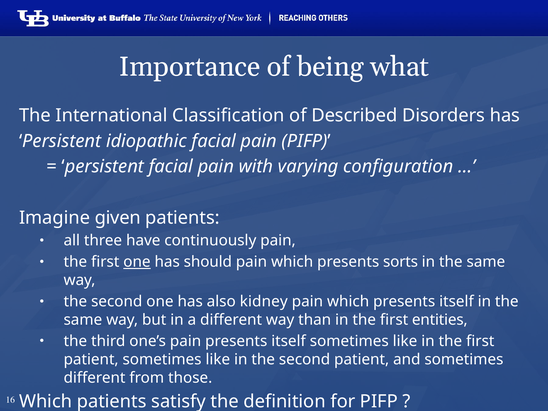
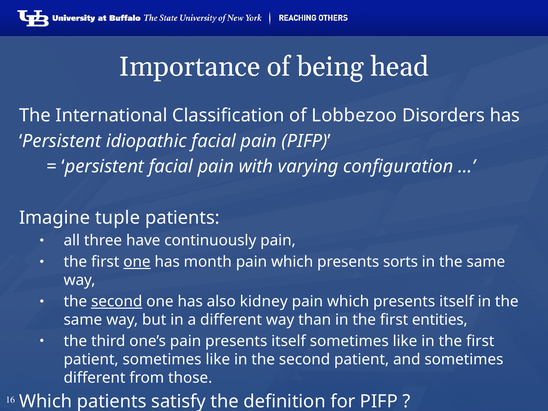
what: what -> head (400, 67)
Described: Described -> Lobbezoo (354, 115)
given: given -> tuple (118, 218)
should: should -> month (208, 262)
second underline: none -> present (117, 302)
